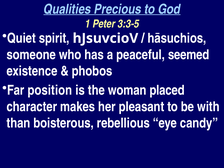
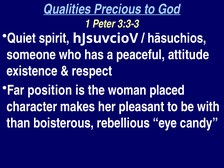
3:3-5: 3:3-5 -> 3:3-3 (128, 24)
seemed: seemed -> attitude (189, 55)
phobos: phobos -> respect (92, 71)
